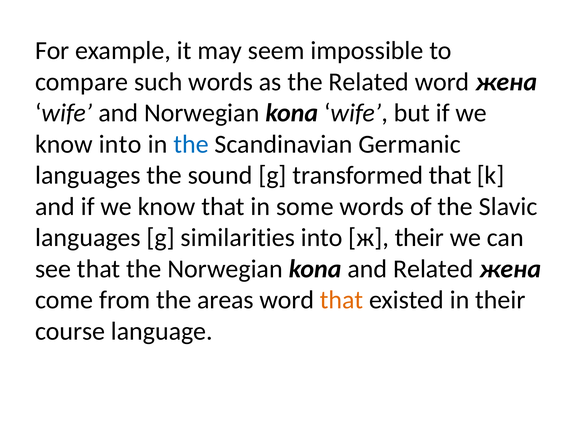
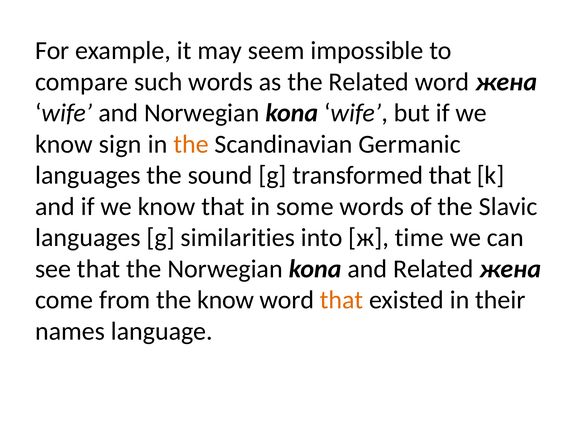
know into: into -> sign (120, 144)
the colour: blue -> orange (191, 144)
ж their: their -> time (419, 238)
the areas: areas -> know (226, 301)
course: course -> names (70, 332)
